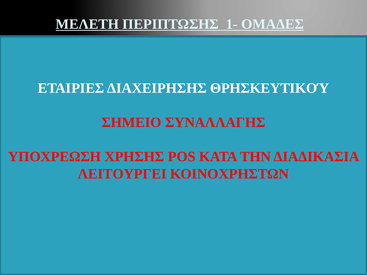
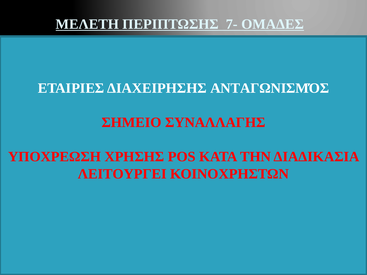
1-: 1- -> 7- (232, 24)
ΘΡΗΣΚΕΥΤΙΚΟΎ: ΘΡΗΣΚΕΥΤΙΚΟΎ -> ΑΝΤΑΓΩΝΙΣΜΌΣ (270, 88)
